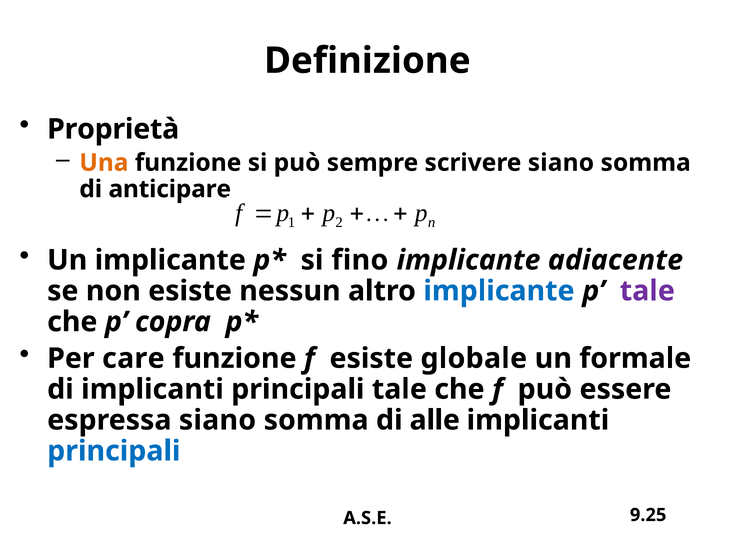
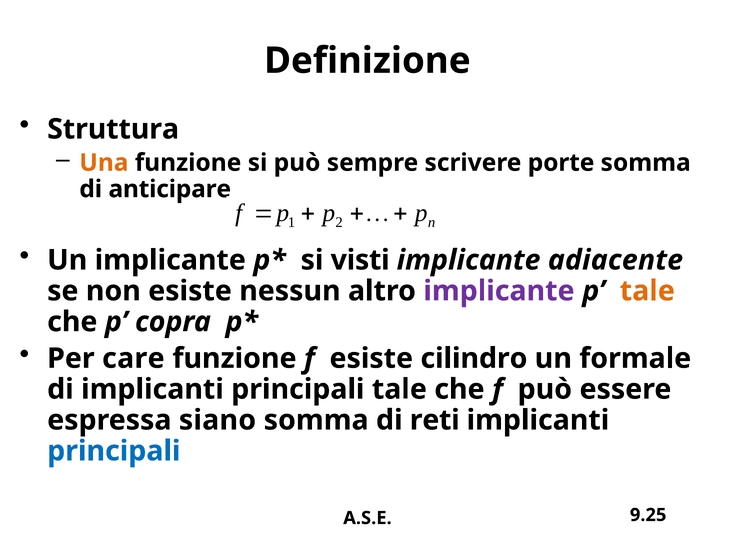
Proprietà: Proprietà -> Struttura (113, 129)
scrivere siano: siano -> porte (561, 163)
fino: fino -> visti (360, 260)
implicante colour: blue -> purple (499, 291)
tale colour: purple -> orange (647, 291)
globale: globale -> cilindro (474, 359)
alle: alle -> reti (435, 420)
